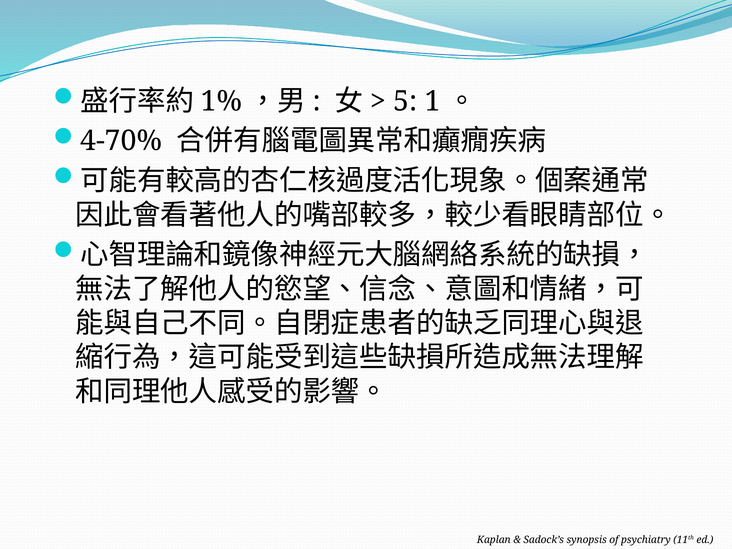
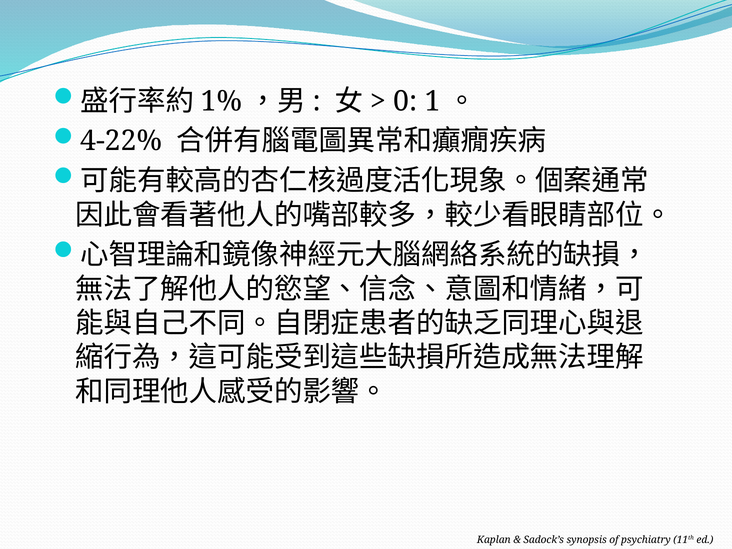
5: 5 -> 0 (405, 101)
4-70%: 4-70% -> 4-22% (121, 141)
